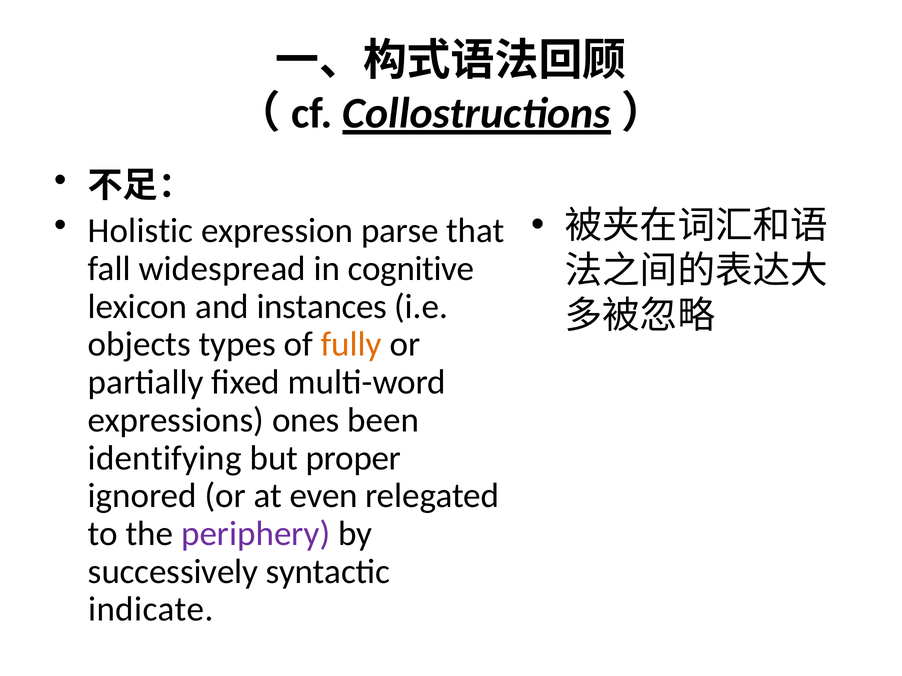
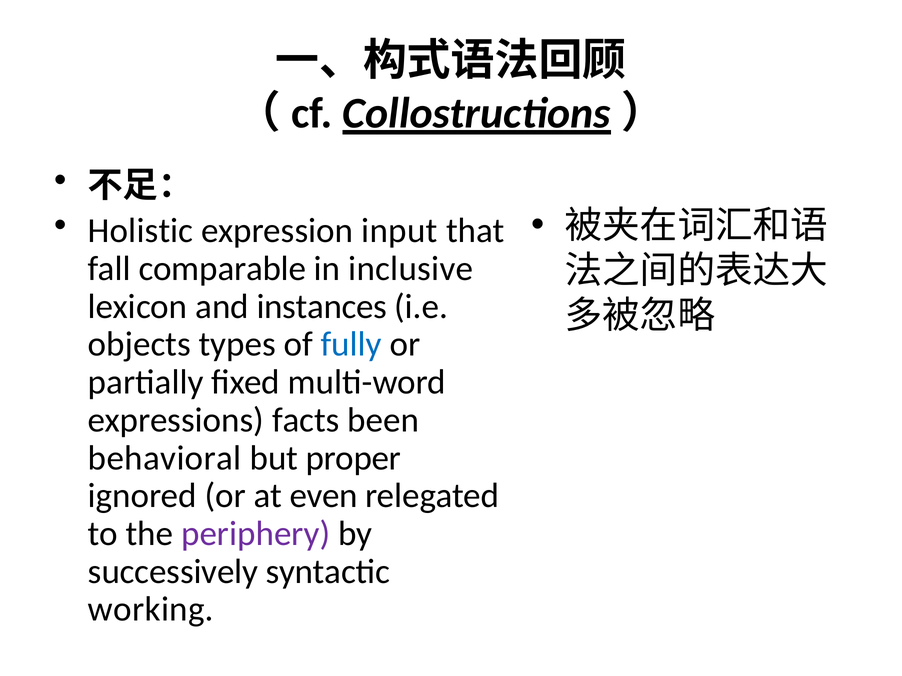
parse: parse -> input (400, 231)
widespread: widespread -> comparable (222, 269)
cognitive: cognitive -> inclusive (411, 269)
fully colour: orange -> blue (351, 345)
ones: ones -> facts (306, 420)
identifying: identifying -> behavioral (165, 458)
indicate: indicate -> working (151, 610)
